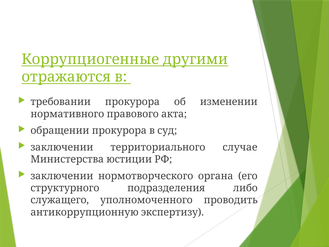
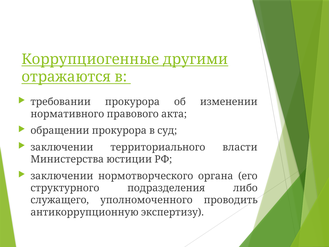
случае: случае -> власти (240, 147)
